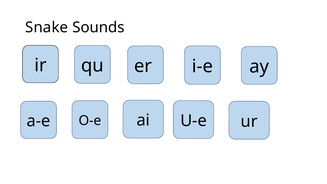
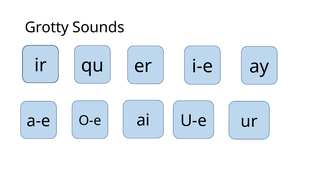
Snake: Snake -> Grotty (47, 27)
